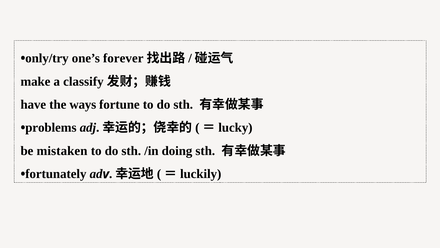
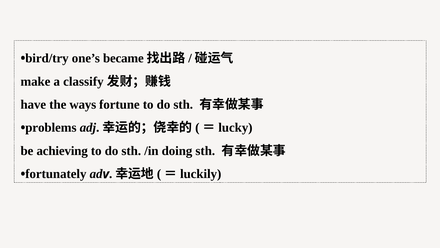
only/try: only/try -> bird/try (47, 58)
forever: forever -> became (123, 58)
mistaken: mistaken -> achieving (62, 151)
